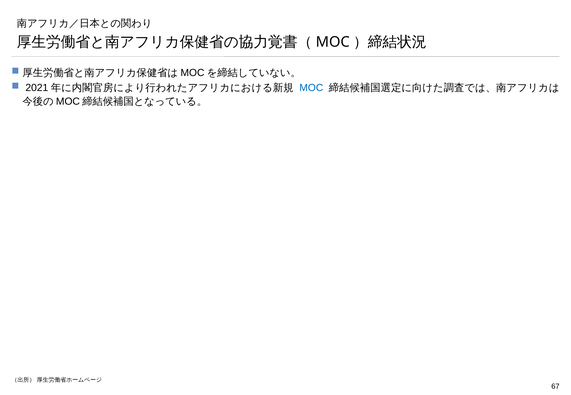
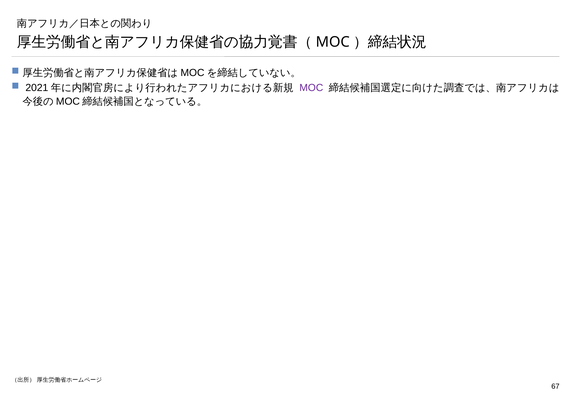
MOC colour: blue -> purple (311, 88)
